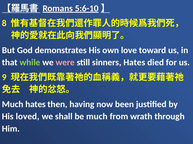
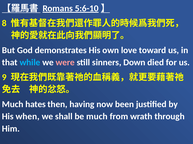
while colour: light green -> light blue (30, 63)
sinners Hates: Hates -> Down (134, 63)
loved: loved -> when (28, 117)
